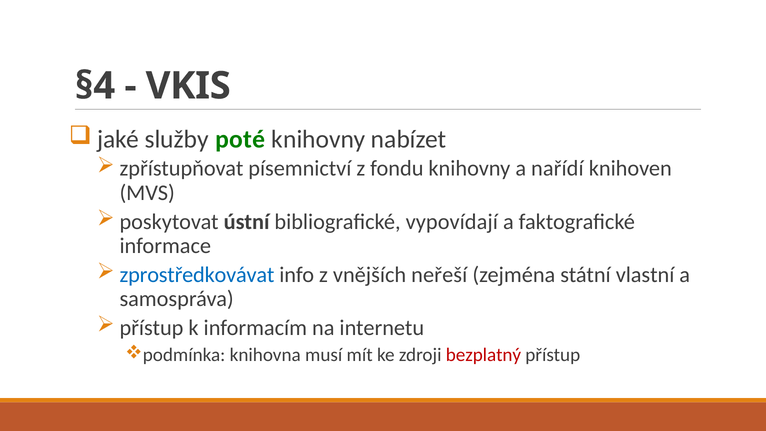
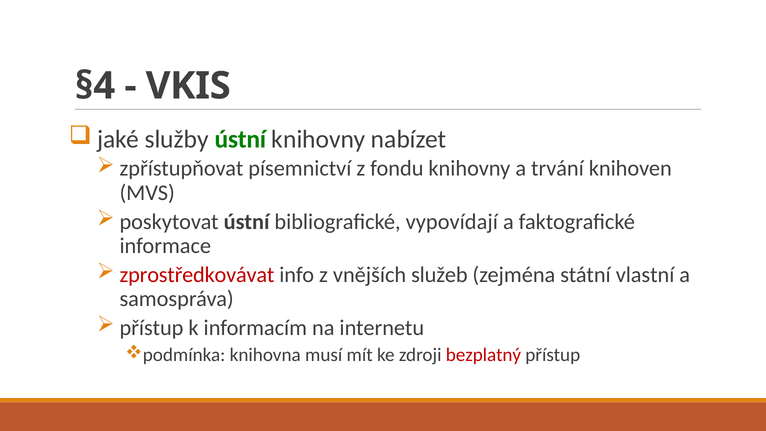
služby poté: poté -> ústní (240, 139)
nařídí: nařídí -> trvání (557, 169)
zprostředkovávat colour: blue -> red (197, 275)
neřeší: neřeší -> služeb (439, 275)
